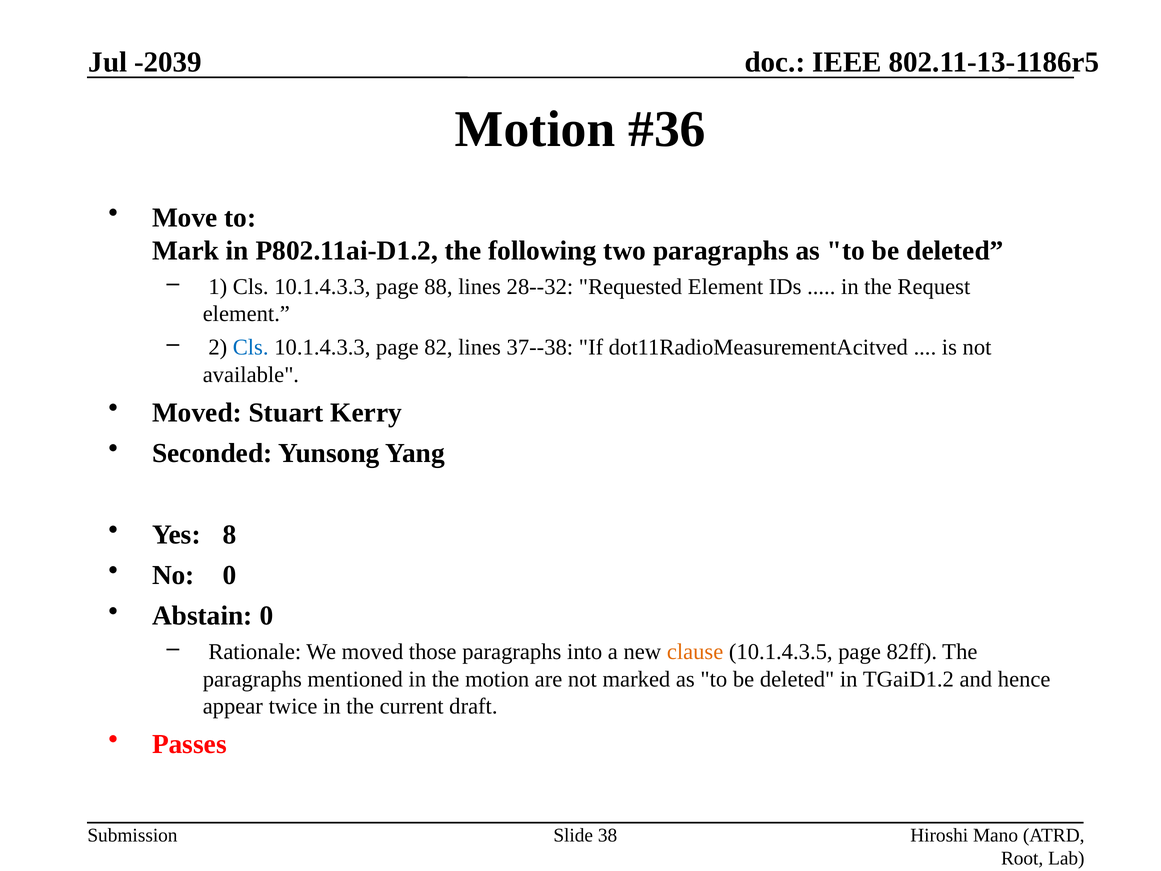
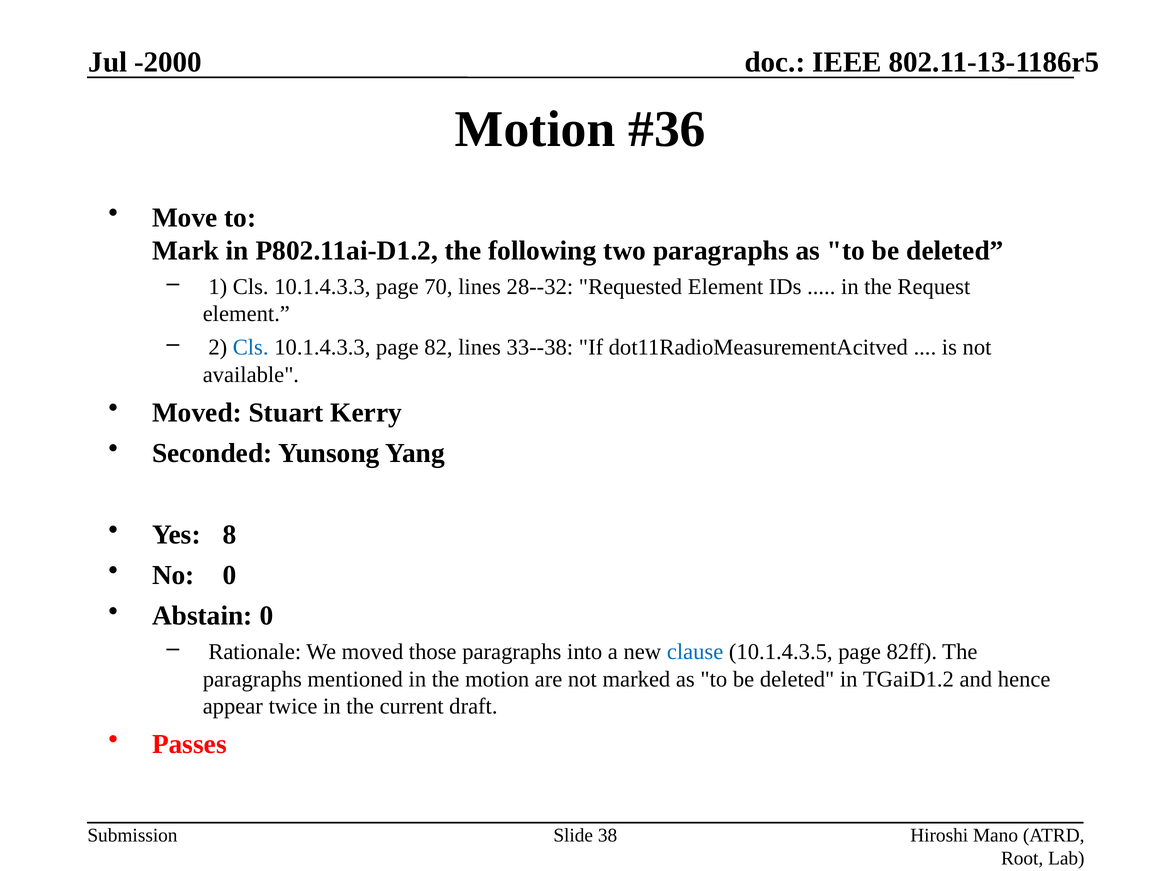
-2039: -2039 -> -2000 (168, 62)
88: 88 -> 70 (438, 287)
37--38: 37--38 -> 33--38 (540, 347)
clause colour: orange -> blue (695, 652)
